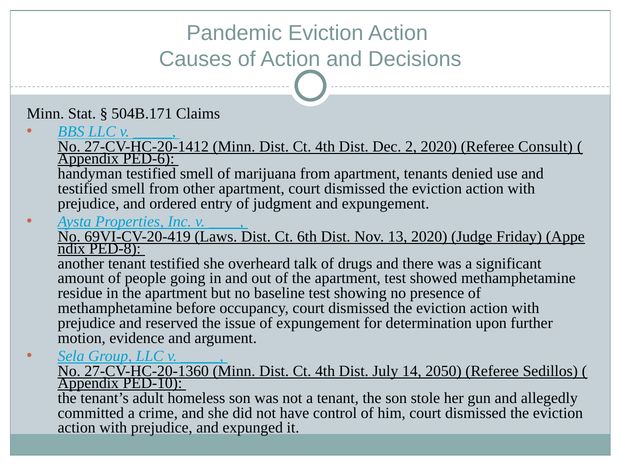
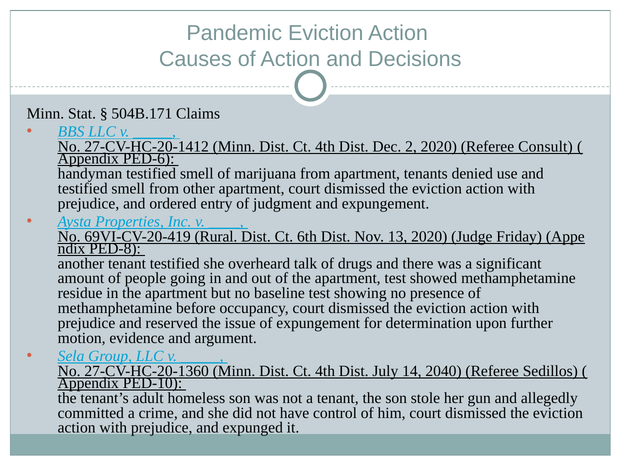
Laws: Laws -> Rural (216, 236)
2050: 2050 -> 2040 (444, 371)
